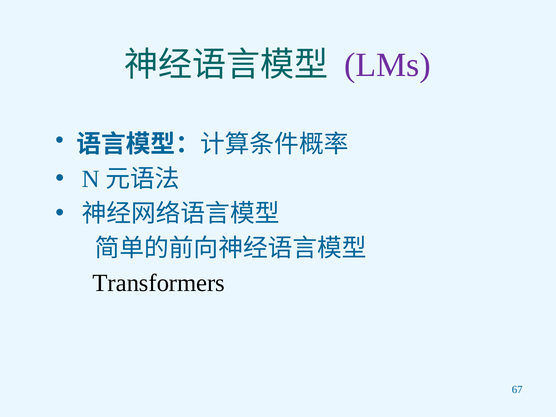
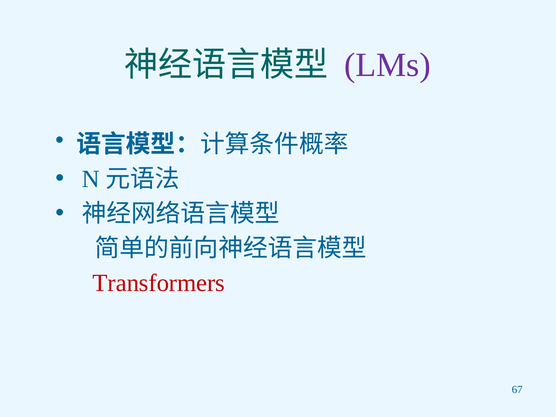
Transformers colour: black -> red (159, 283)
